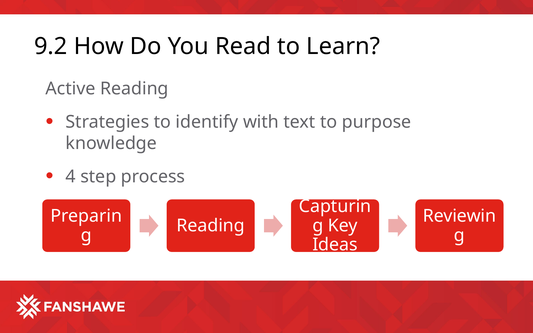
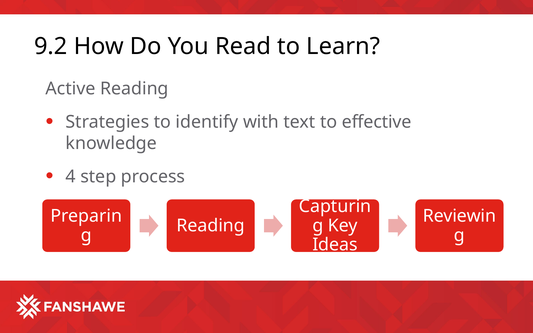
purpose: purpose -> effective (377, 122)
